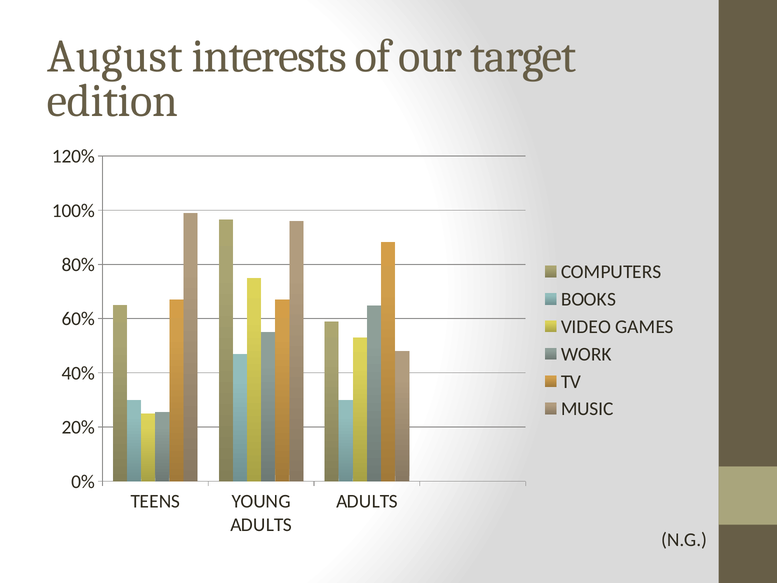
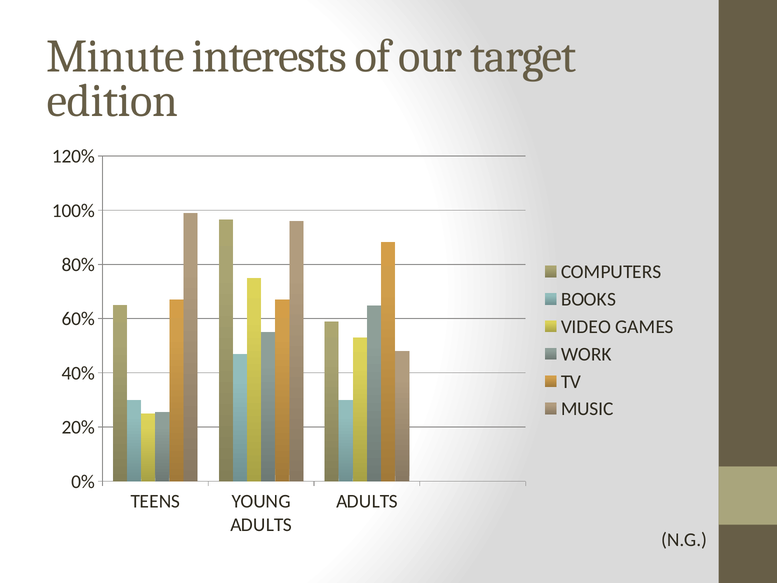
August: August -> Minute (115, 57)
